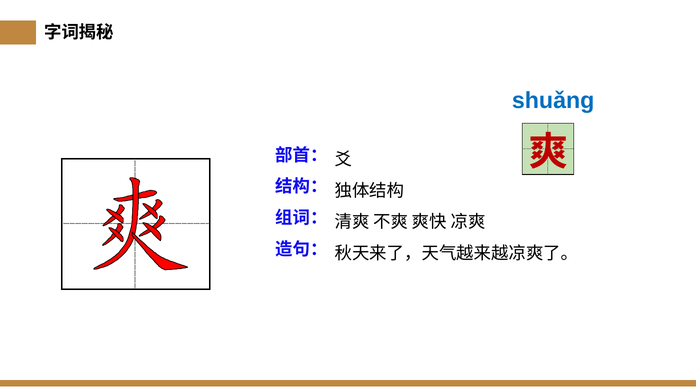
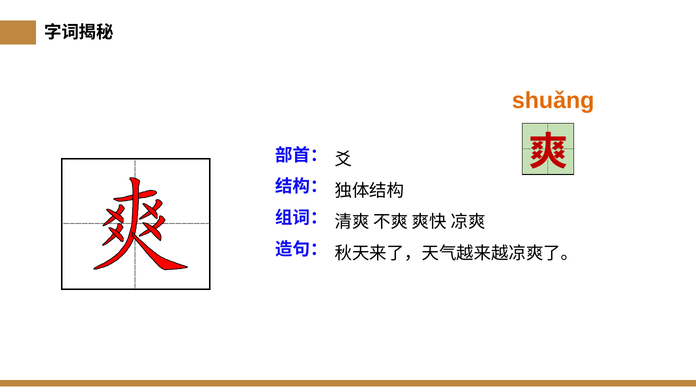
shuǎng colour: blue -> orange (553, 101)
